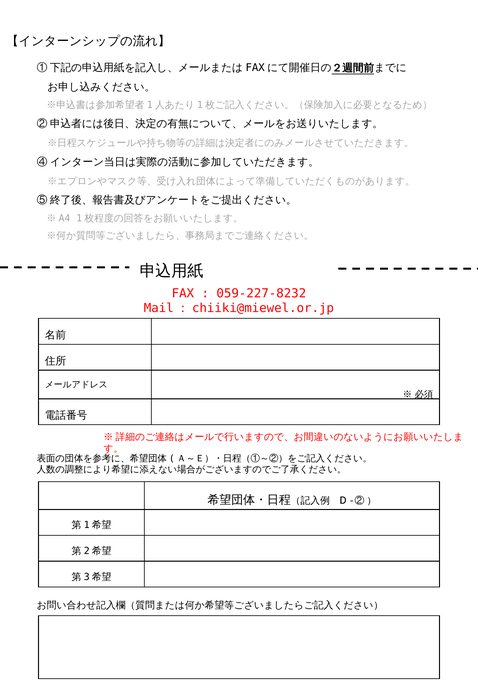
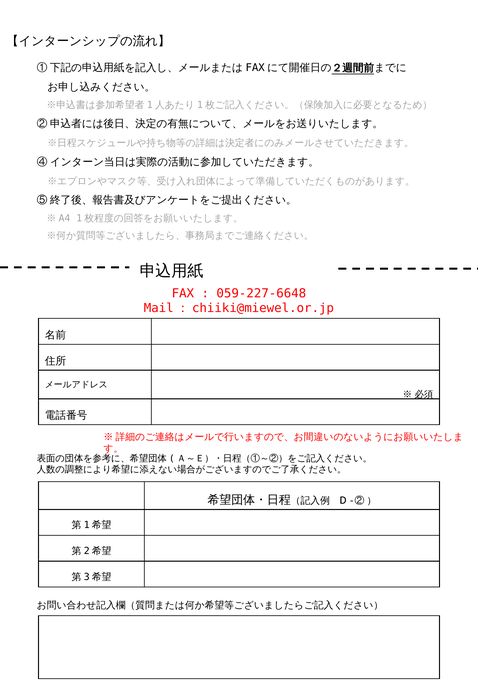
059-227-8232: 059-227-8232 -> 059-227-6648 (261, 293)
